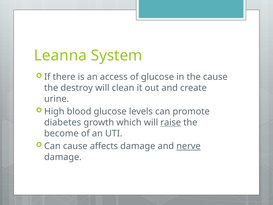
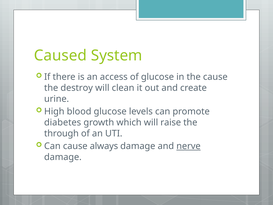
Leanna: Leanna -> Caused (60, 55)
raise underline: present -> none (171, 122)
become: become -> through (61, 133)
affects: affects -> always (104, 146)
